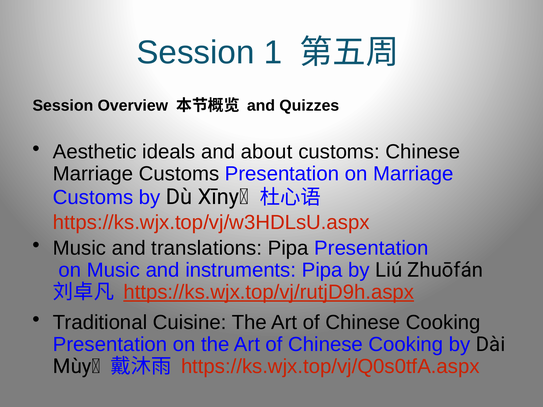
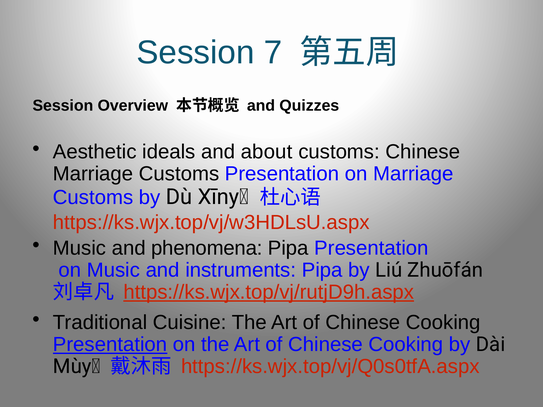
1: 1 -> 7 (273, 53)
translations: translations -> phenomena (207, 248)
Presentation underline: none -> present (110, 345)
